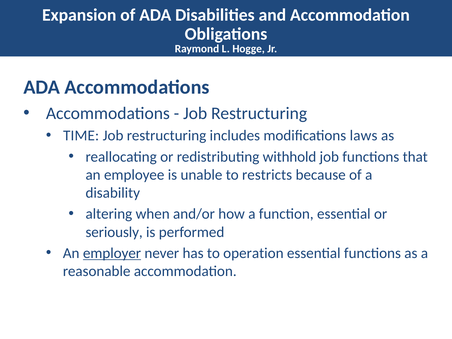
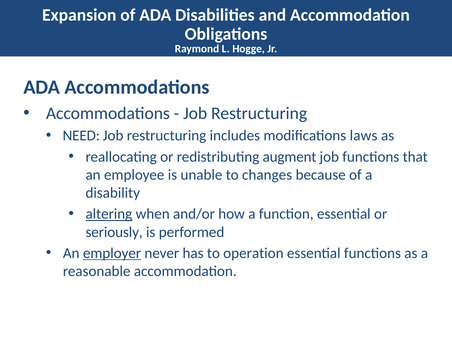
TIME: TIME -> NEED (81, 136)
withhold: withhold -> augment (290, 157)
restricts: restricts -> changes (267, 175)
altering underline: none -> present (109, 214)
